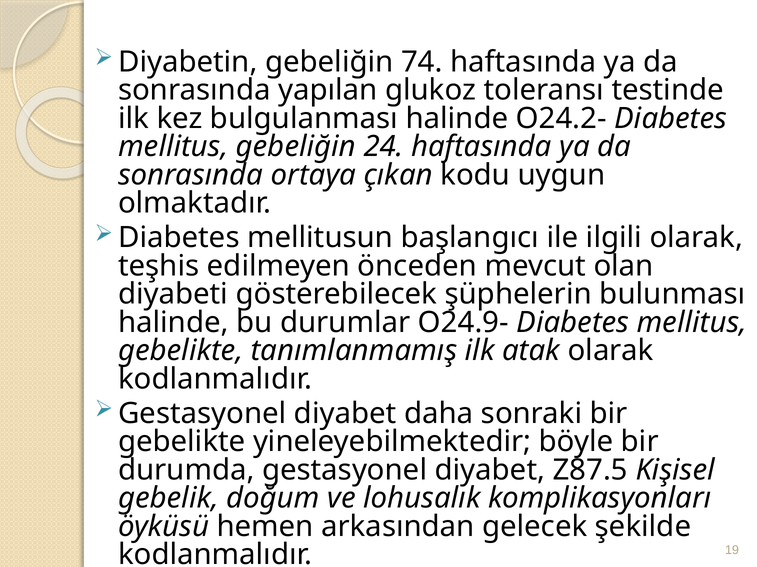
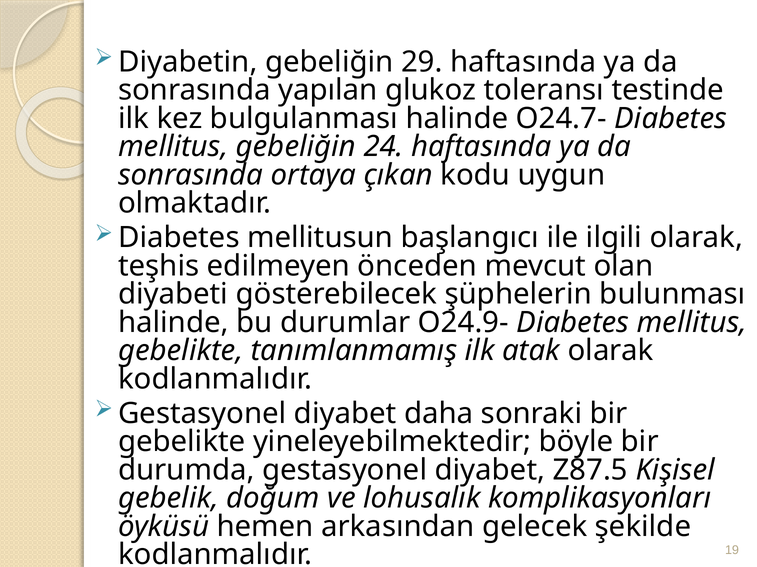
74: 74 -> 29 (422, 62)
O24.2-: O24.2- -> O24.7- (561, 119)
